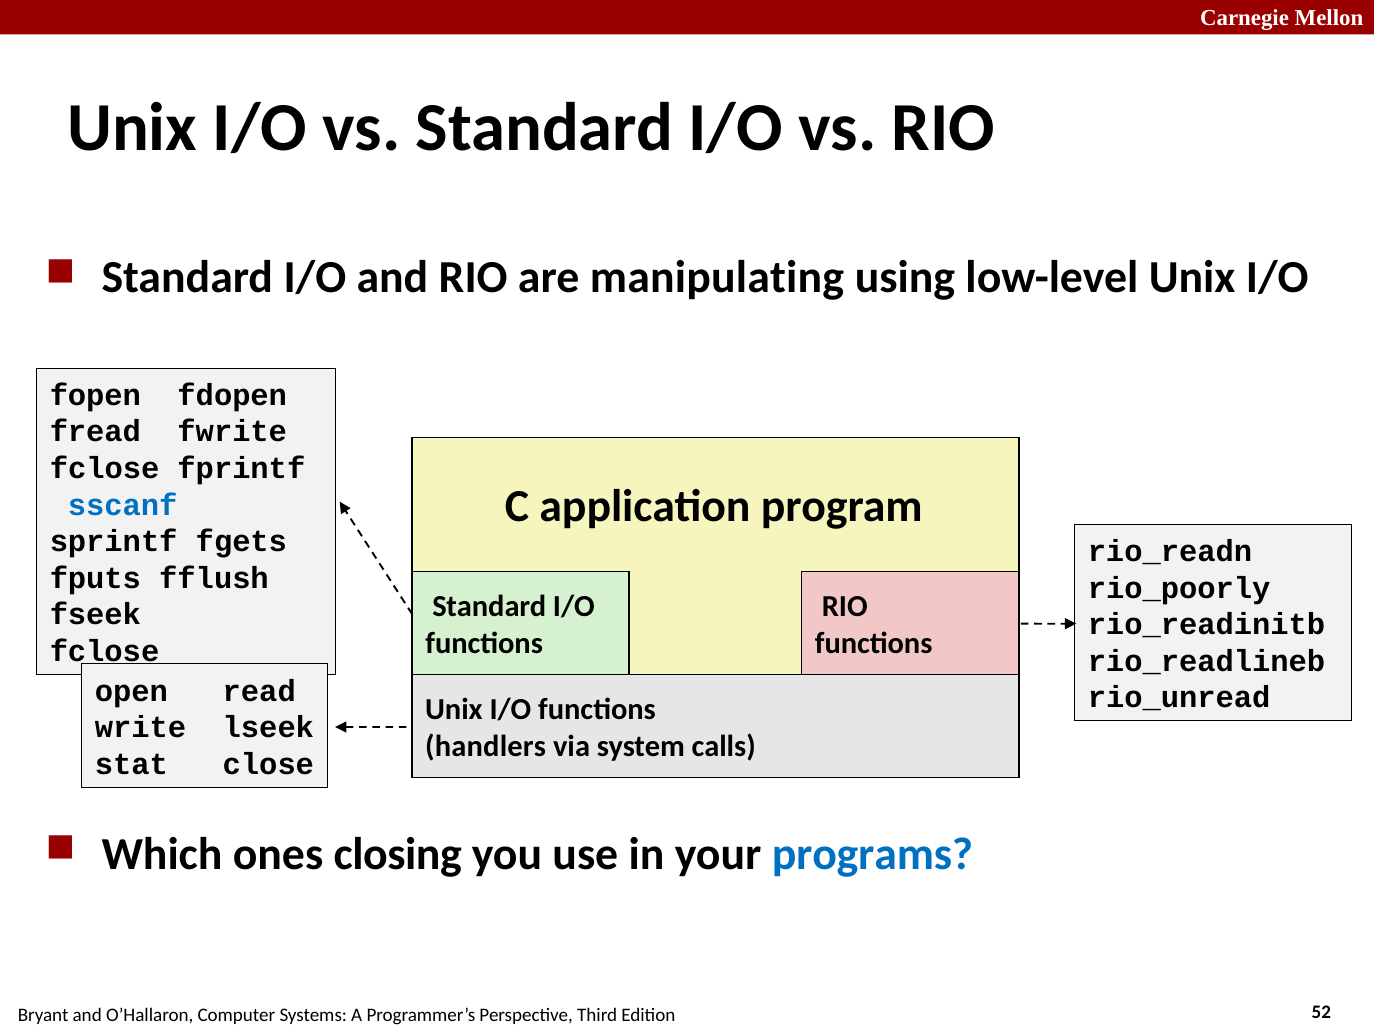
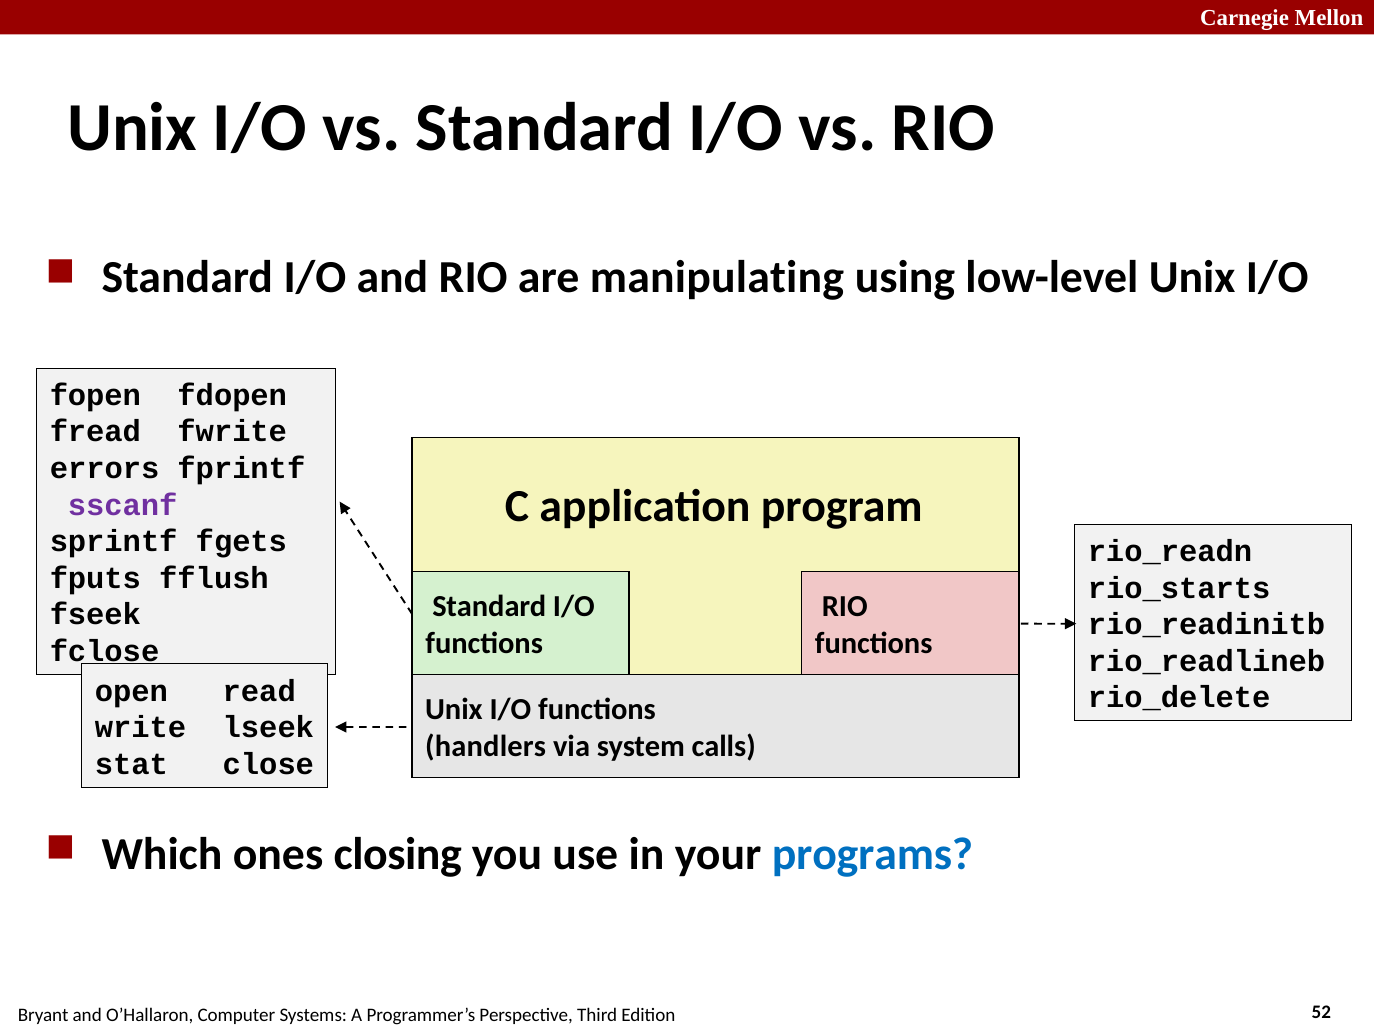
fclose: fclose -> errors (105, 469)
sscanf colour: blue -> purple (123, 505)
rio_poorly: rio_poorly -> rio_starts (1179, 588)
rio_unread: rio_unread -> rio_delete (1179, 698)
